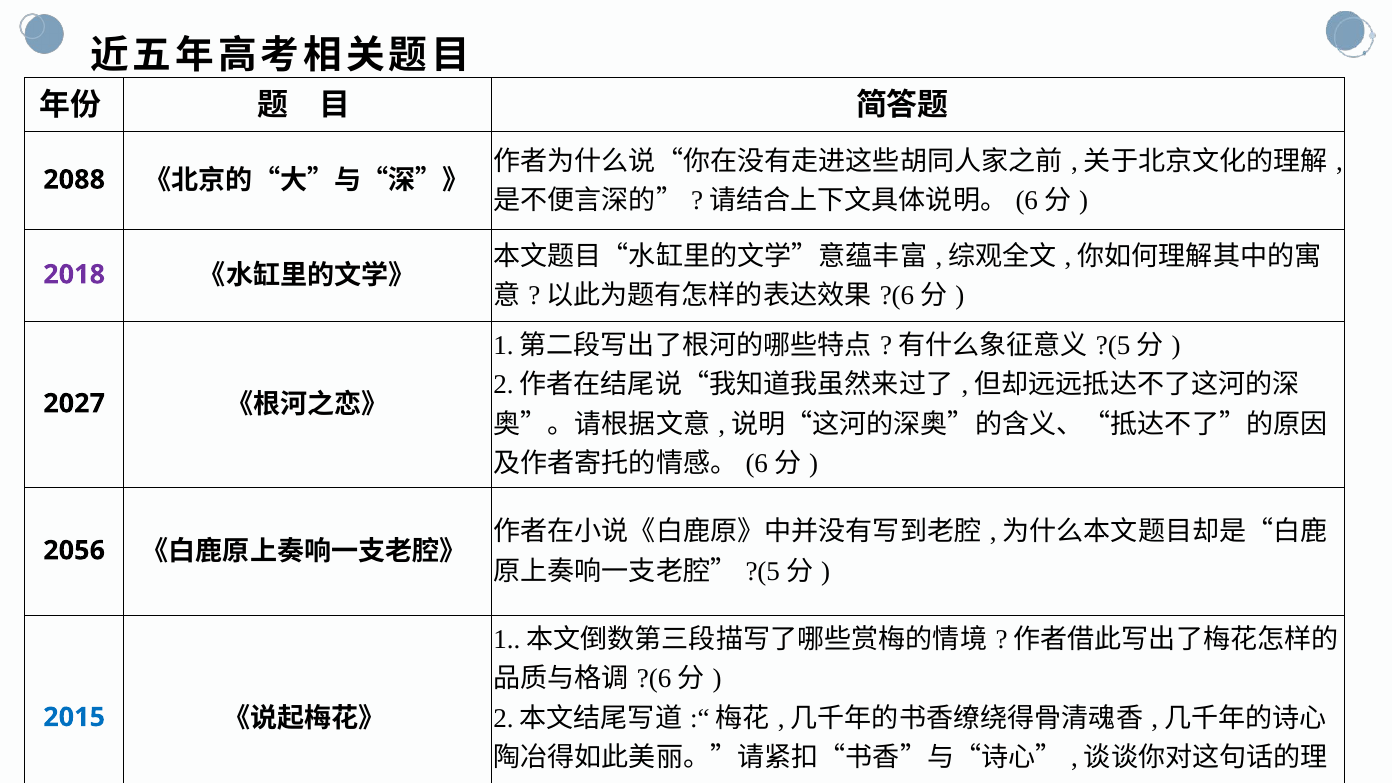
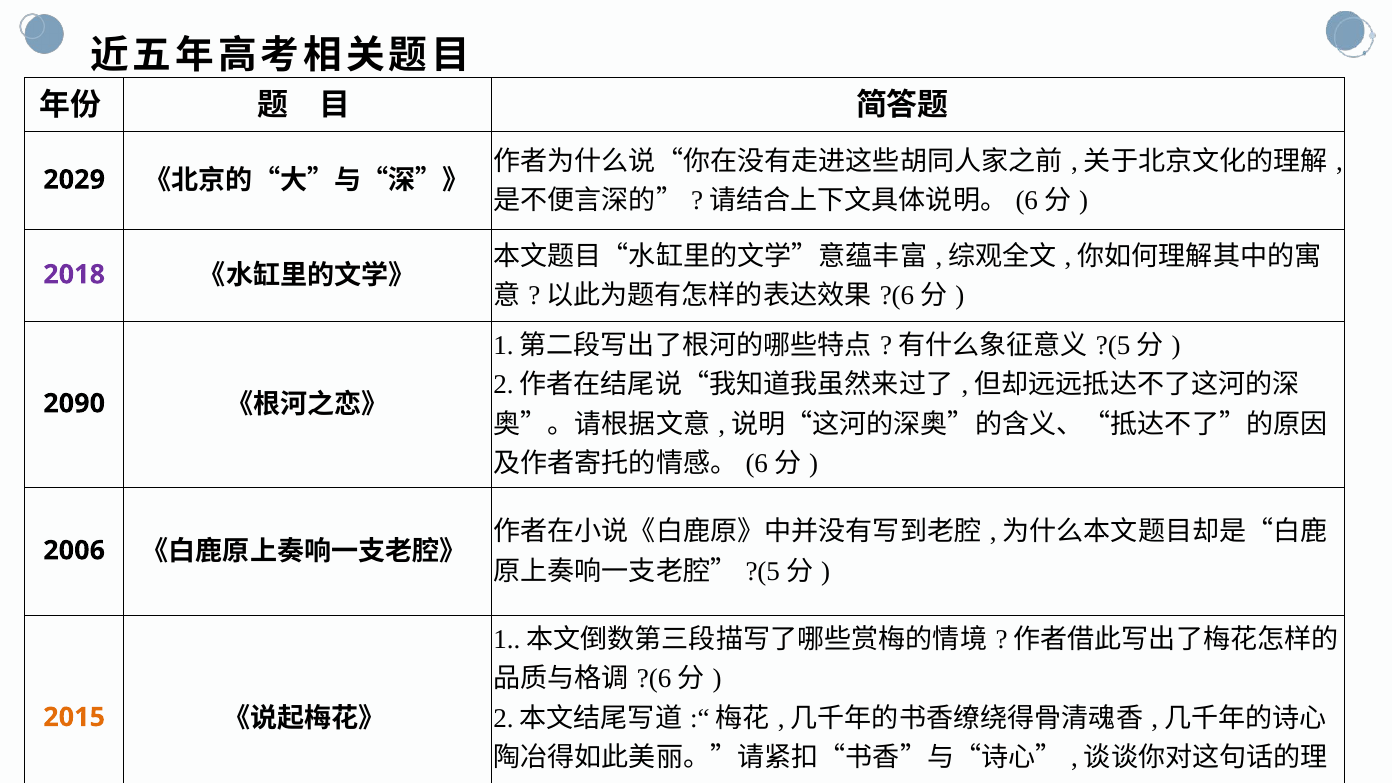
2088: 2088 -> 2029 (74, 180)
2027: 2027 -> 2090 (74, 404)
2056: 2056 -> 2006 (74, 550)
2015 colour: blue -> orange (74, 717)
